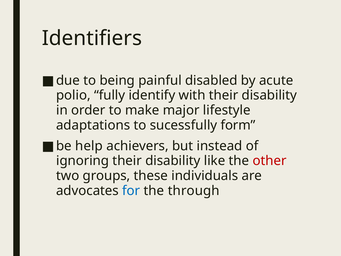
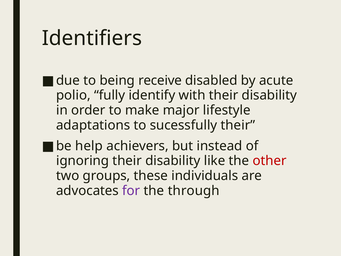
painful: painful -> receive (160, 80)
sucessfully form: form -> their (238, 125)
for colour: blue -> purple (131, 191)
